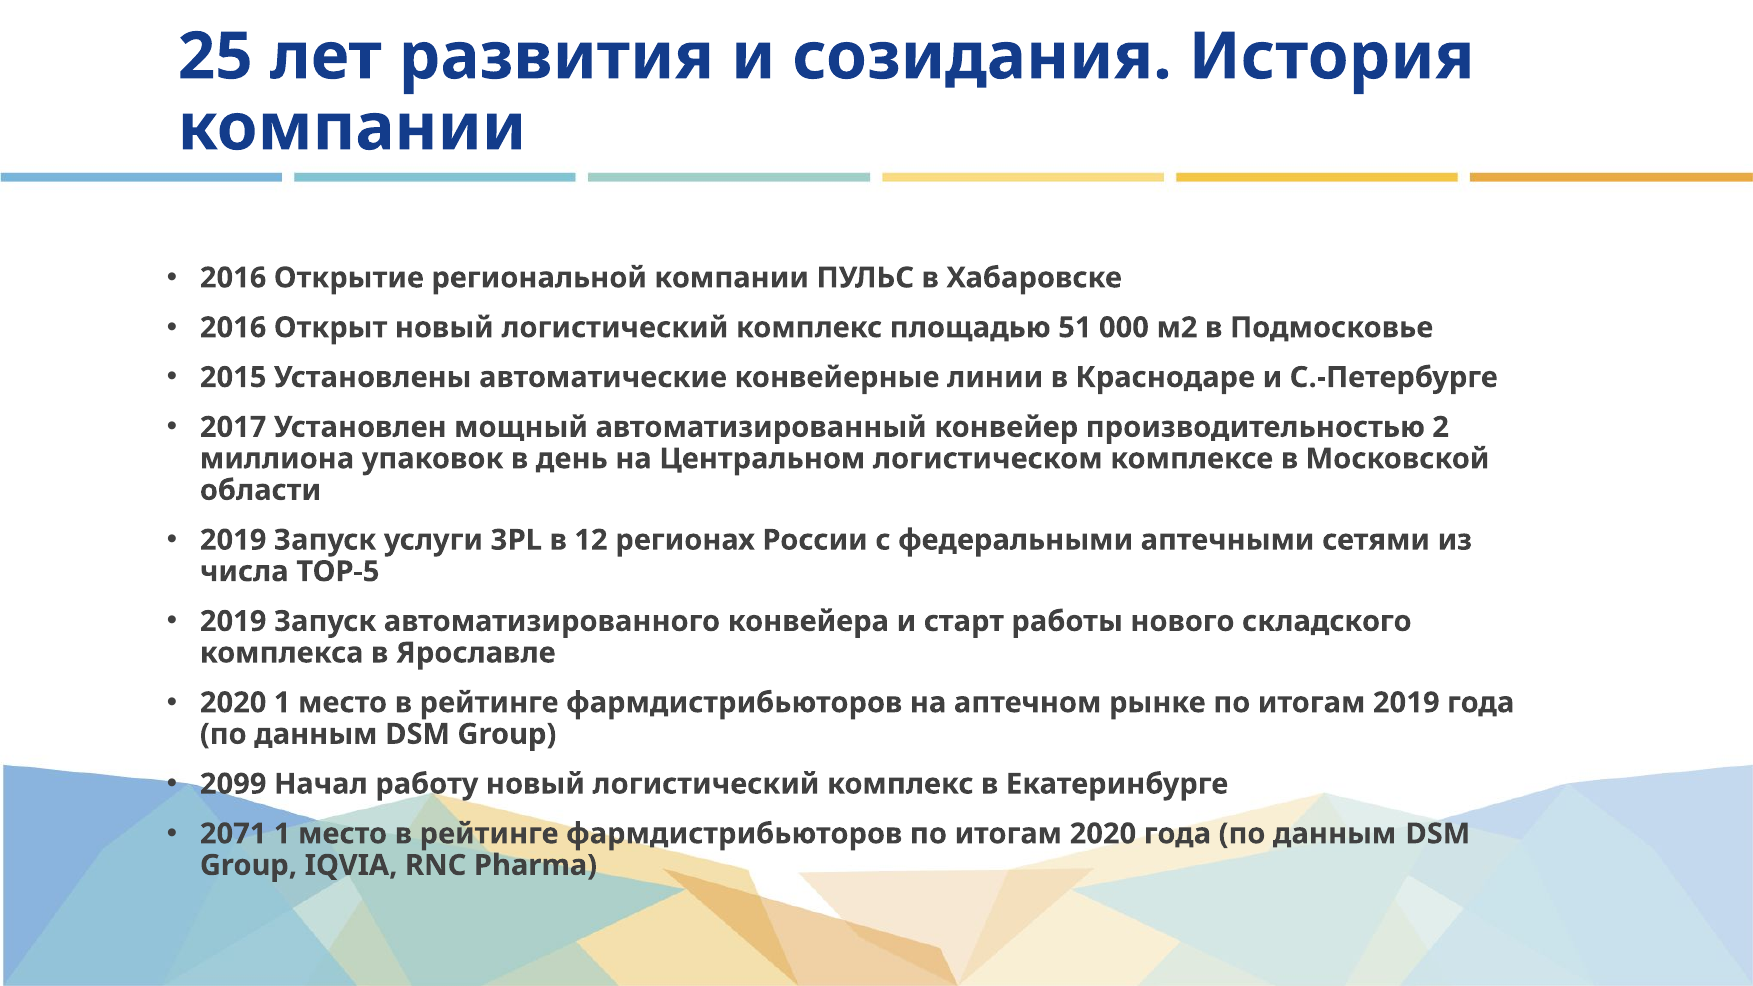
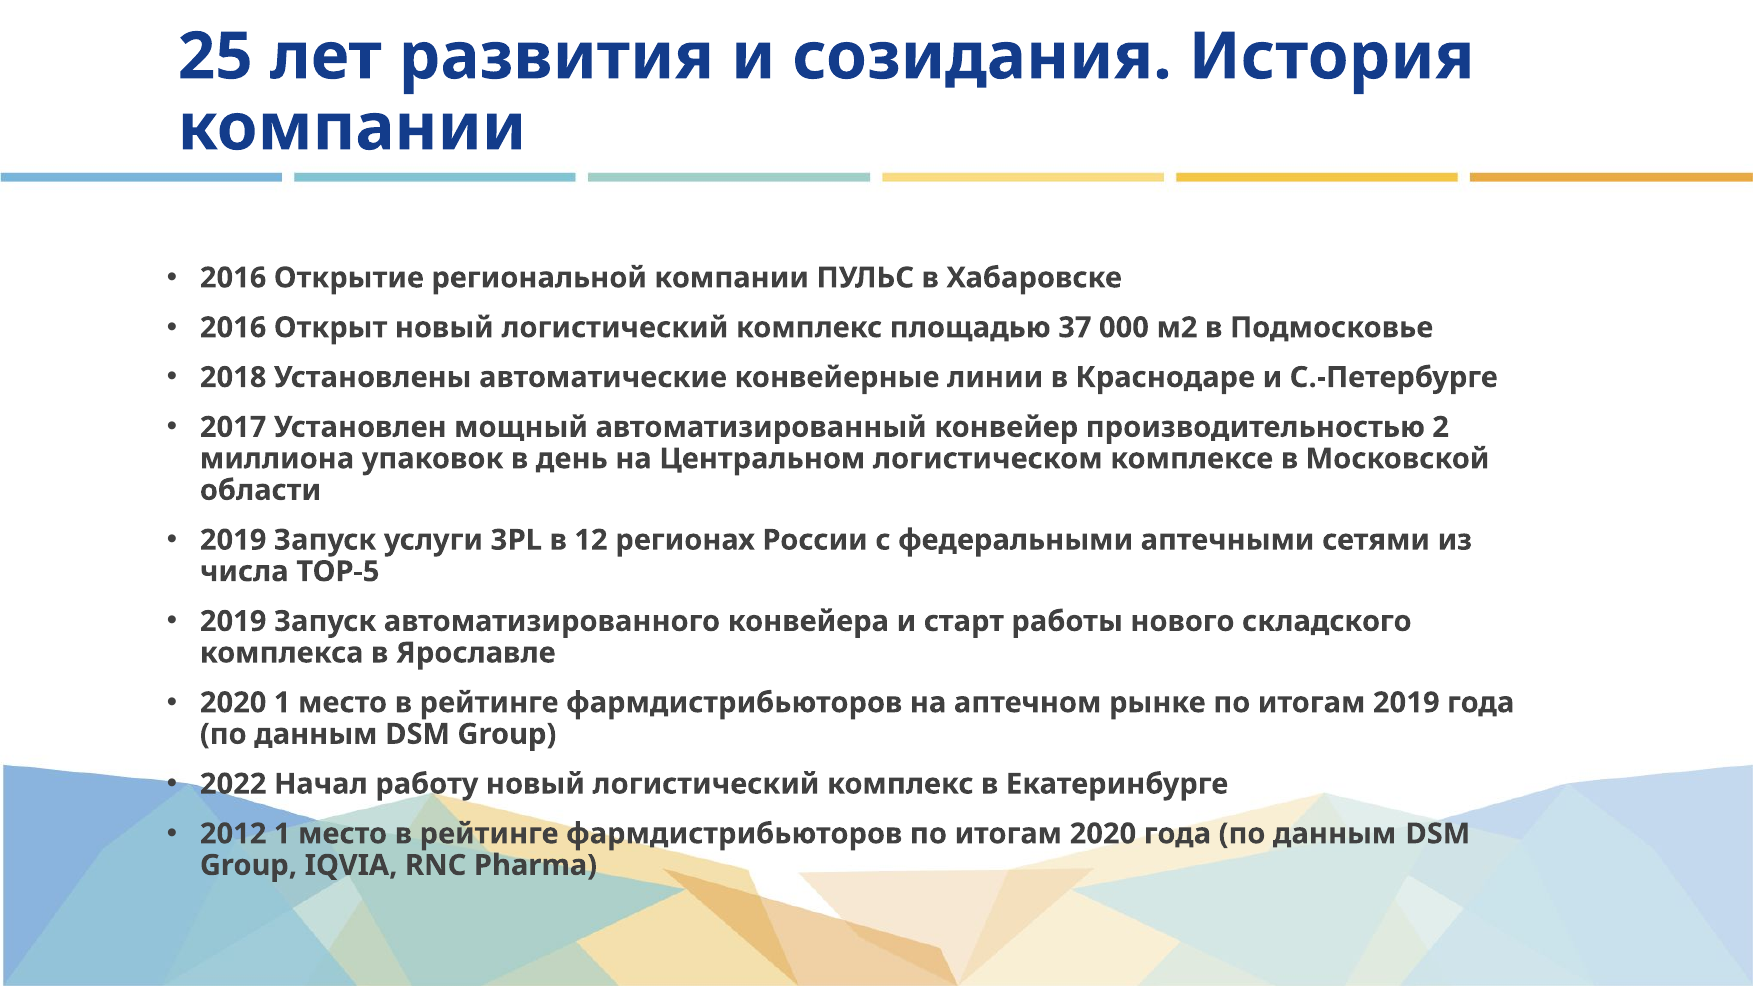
51: 51 -> 37 (1075, 328)
2015: 2015 -> 2018 (233, 377)
2099: 2099 -> 2022 (233, 784)
2071: 2071 -> 2012 (233, 834)
